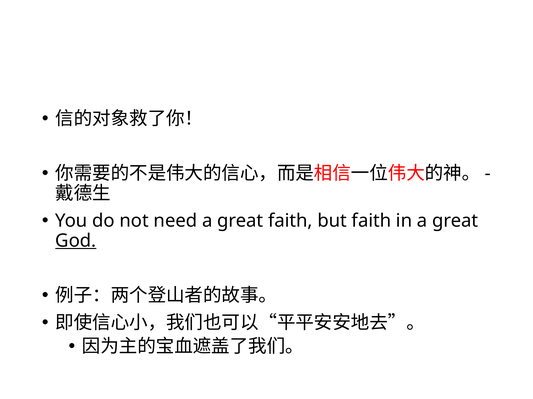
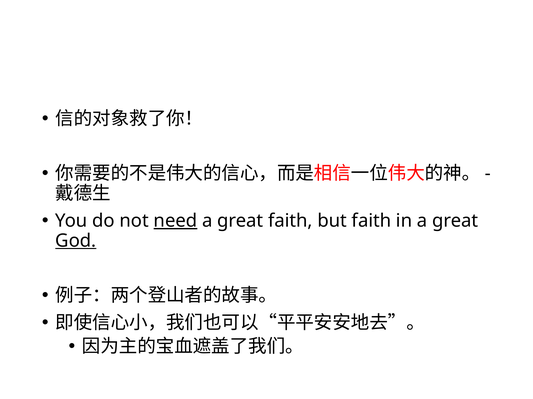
need underline: none -> present (175, 221)
